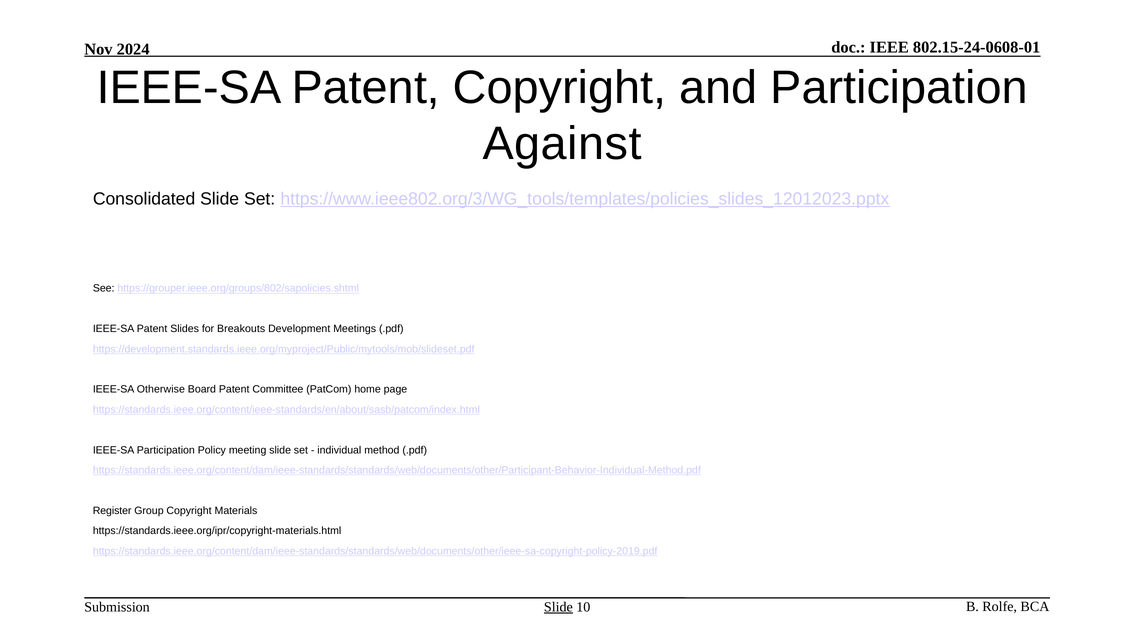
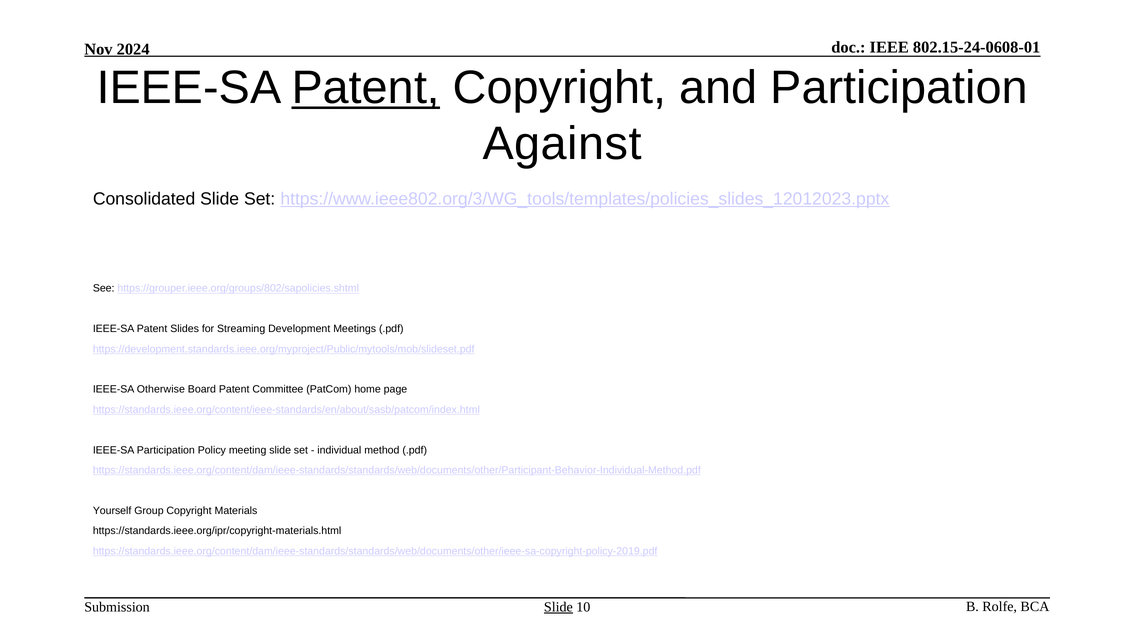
Patent underline: none -> present (366, 88)
Breakouts: Breakouts -> Streaming (241, 329)
Register: Register -> Yourself (112, 511)
